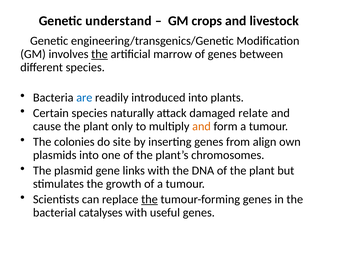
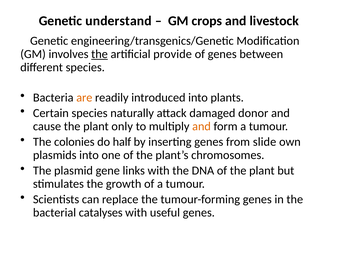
marrow: marrow -> provide (173, 54)
are colour: blue -> orange (84, 97)
relate: relate -> donor (253, 113)
site: site -> half (122, 142)
align: align -> slide (265, 142)
the underline: present -> none (149, 199)
